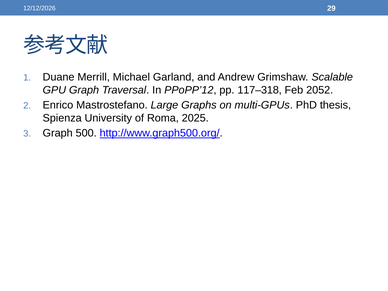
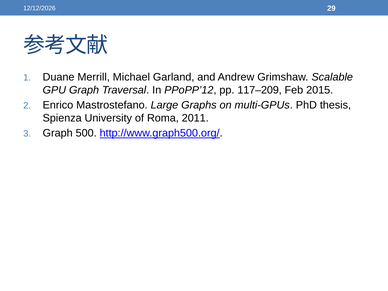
117–318: 117–318 -> 117–209 (260, 90)
2052: 2052 -> 2015 (320, 90)
2025: 2025 -> 2011 (195, 118)
